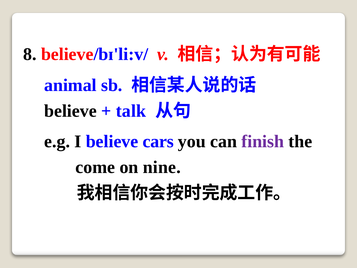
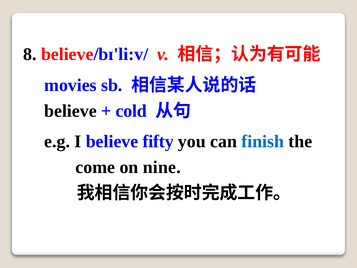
animal: animal -> movies (70, 85)
talk: talk -> cold (131, 111)
cars: cars -> fifty (158, 141)
finish colour: purple -> blue (263, 141)
